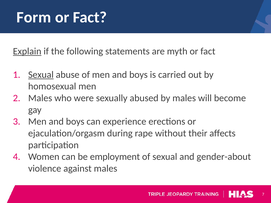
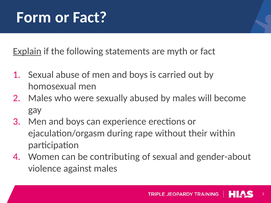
Sexual underline: present -> none (41, 75)
affects: affects -> within (222, 133)
employment: employment -> contributing (115, 157)
